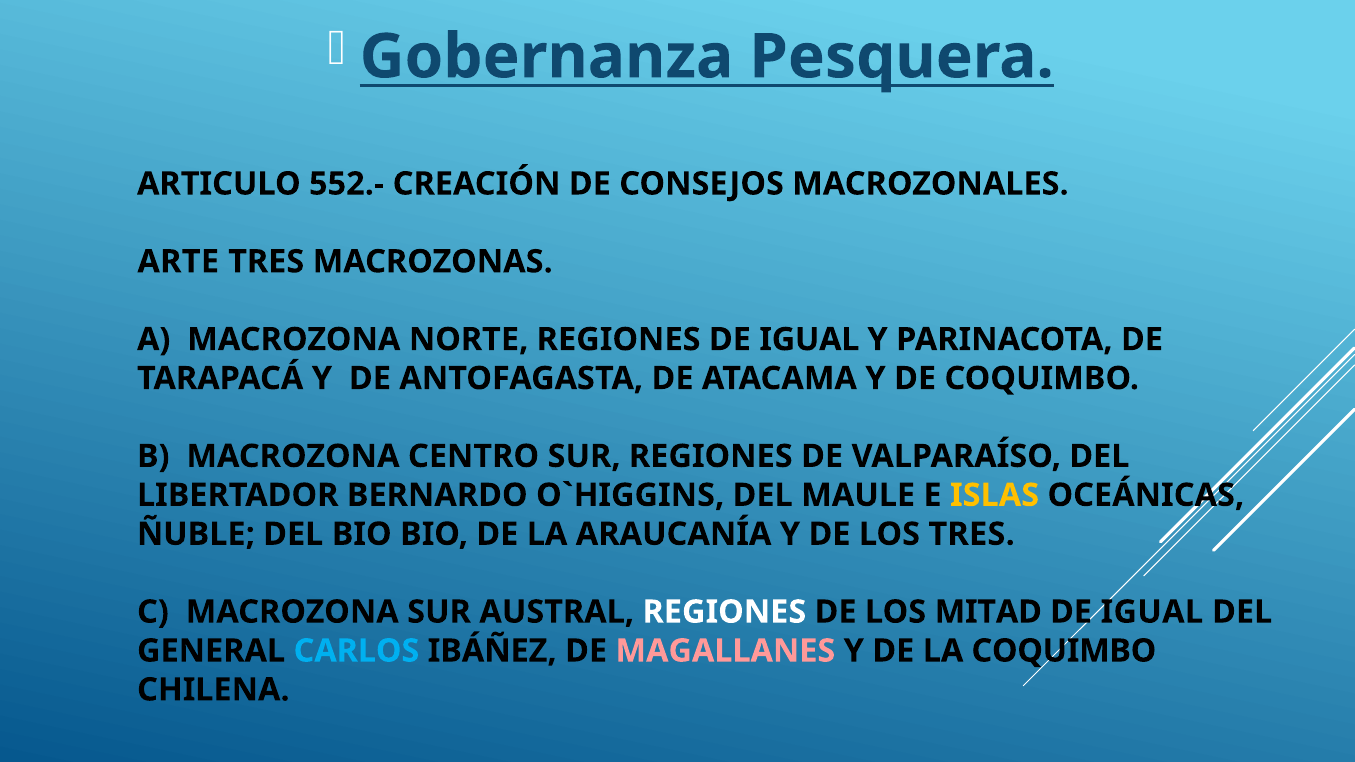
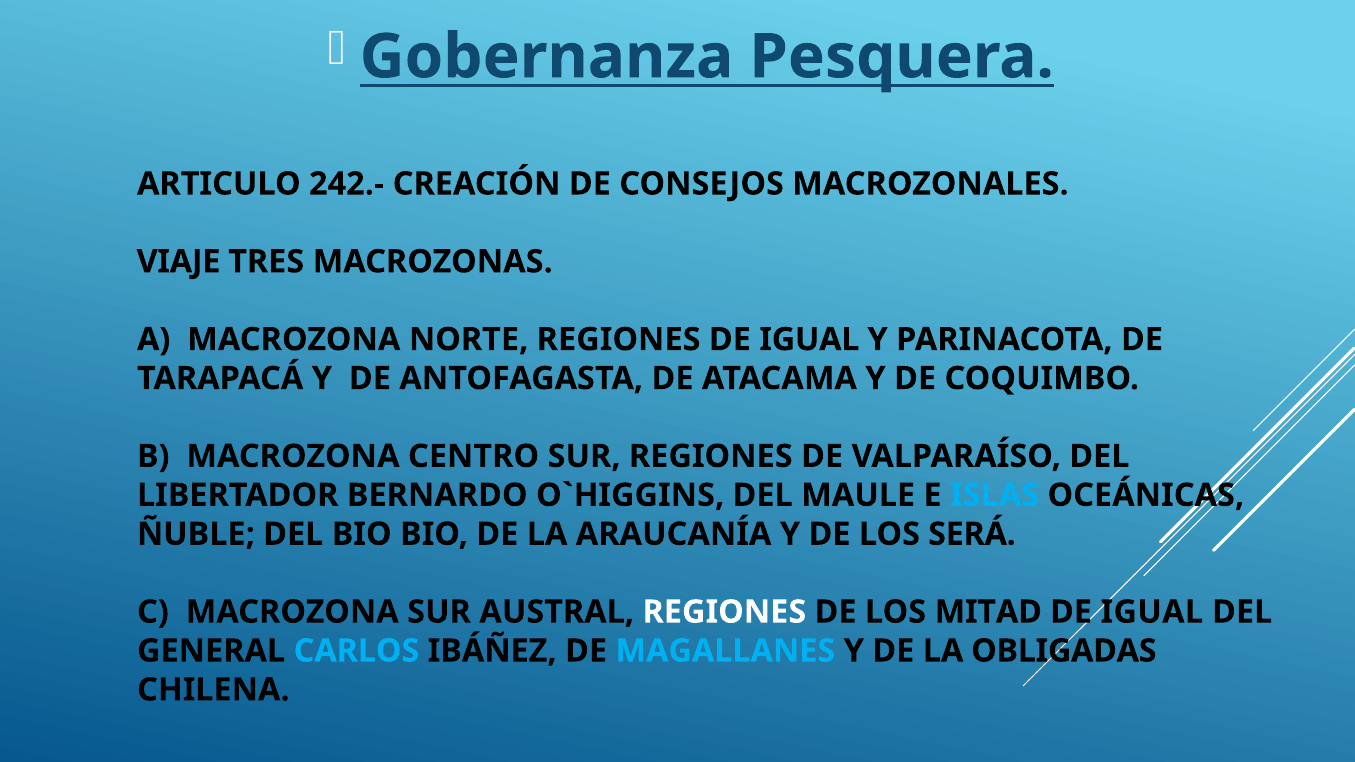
552.-: 552.- -> 242.- (347, 184)
ARTE: ARTE -> VIAJE (179, 262)
ISLAS colour: yellow -> light blue (995, 495)
LOS TRES: TRES -> SERÁ (972, 534)
MAGALLANES colour: pink -> light blue (725, 651)
LA COQUIMBO: COQUIMBO -> OBLIGADAS (1064, 651)
